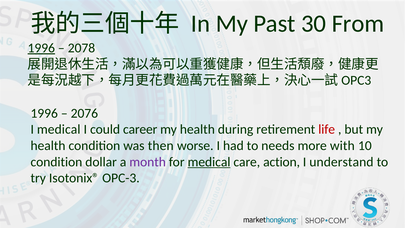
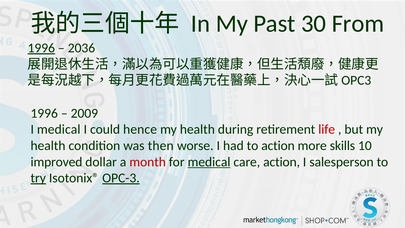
2078: 2078 -> 2036 (81, 48)
2076: 2076 -> 2009 (84, 113)
career: career -> hence (140, 129)
to needs: needs -> action (278, 146)
with: with -> skills (342, 146)
condition: condition -> improved (56, 162)
month colour: purple -> red (148, 162)
understand: understand -> salesperson (342, 162)
try underline: none -> present (38, 178)
OPC-3 underline: none -> present (121, 178)
